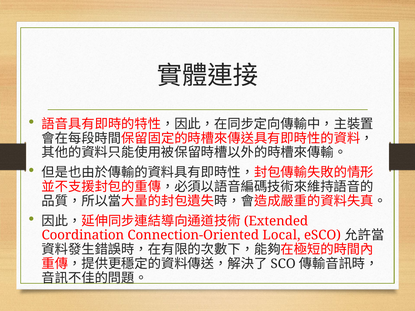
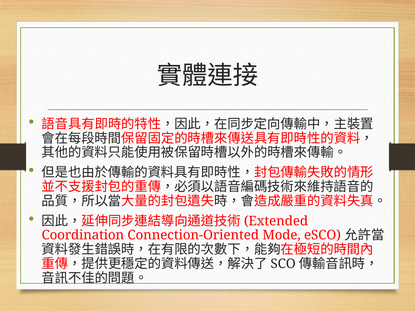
Local: Local -> Mode (282, 235)
